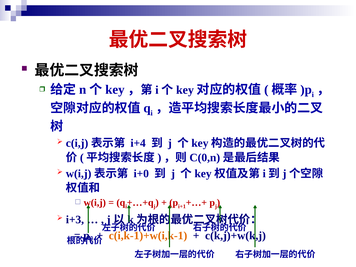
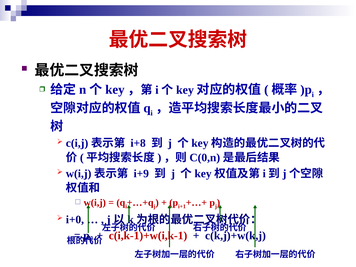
i+4: i+4 -> i+8 (138, 143)
i+0: i+0 -> i+9 (141, 174)
i+3: i+3 -> i+0 (75, 220)
c(i,k-1)+w(i,k-1 colour: orange -> red (148, 236)
